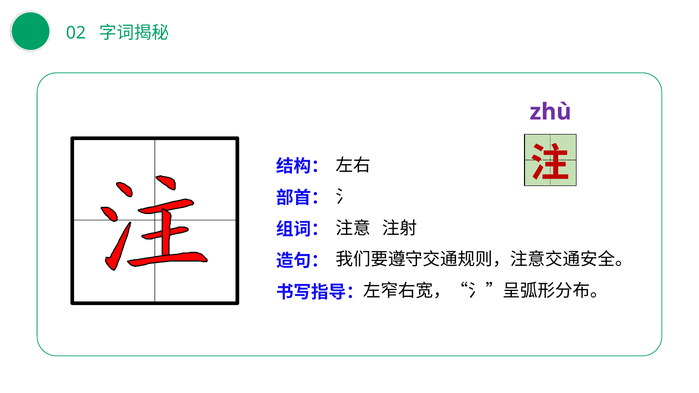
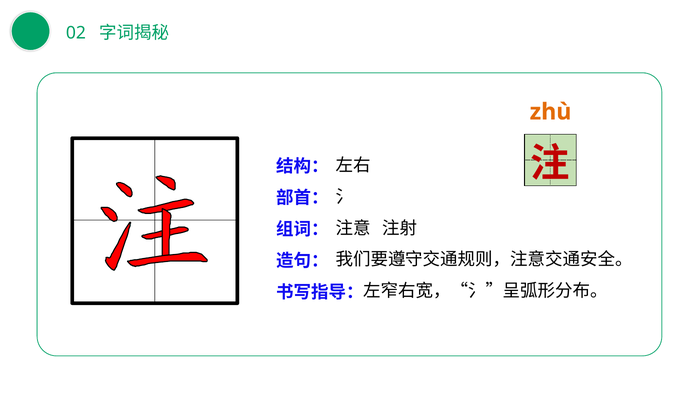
zhù colour: purple -> orange (551, 112)
